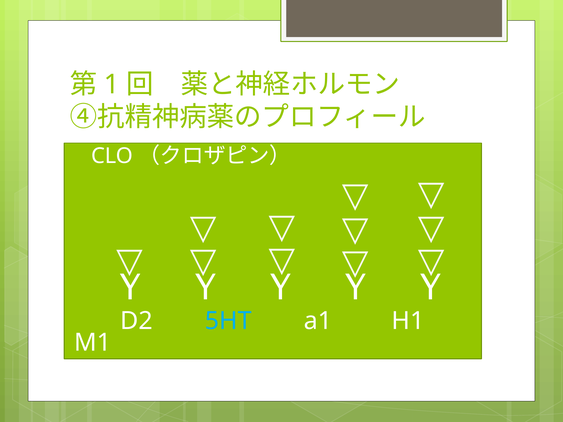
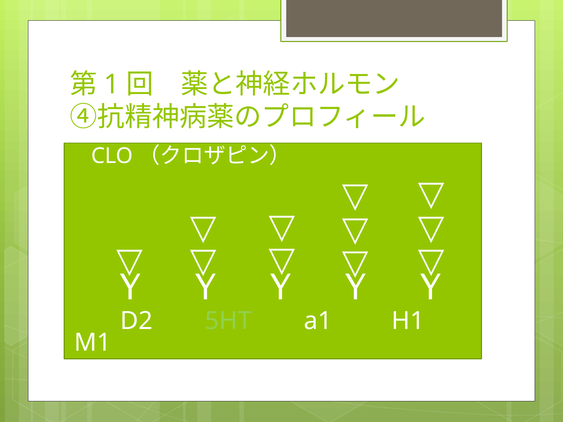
5HT colour: light blue -> light green (228, 321)
